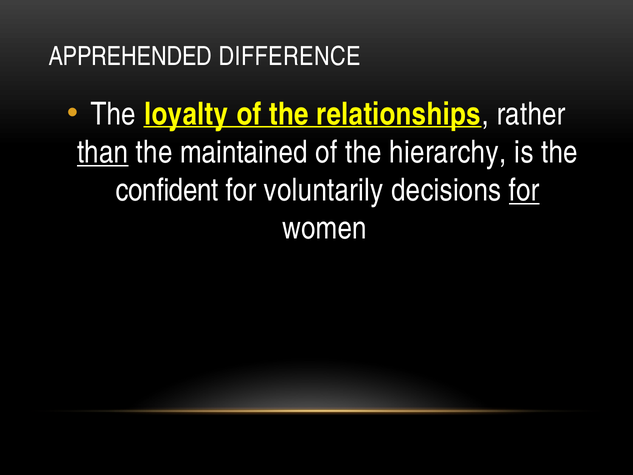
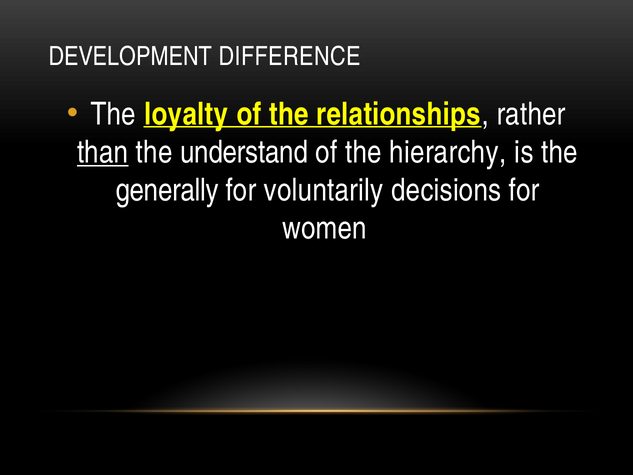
APPREHENDED: APPREHENDED -> DEVELOPMENT (130, 57)
maintained: maintained -> understand (244, 152)
confident: confident -> generally (167, 190)
for underline: present -> none (524, 190)
